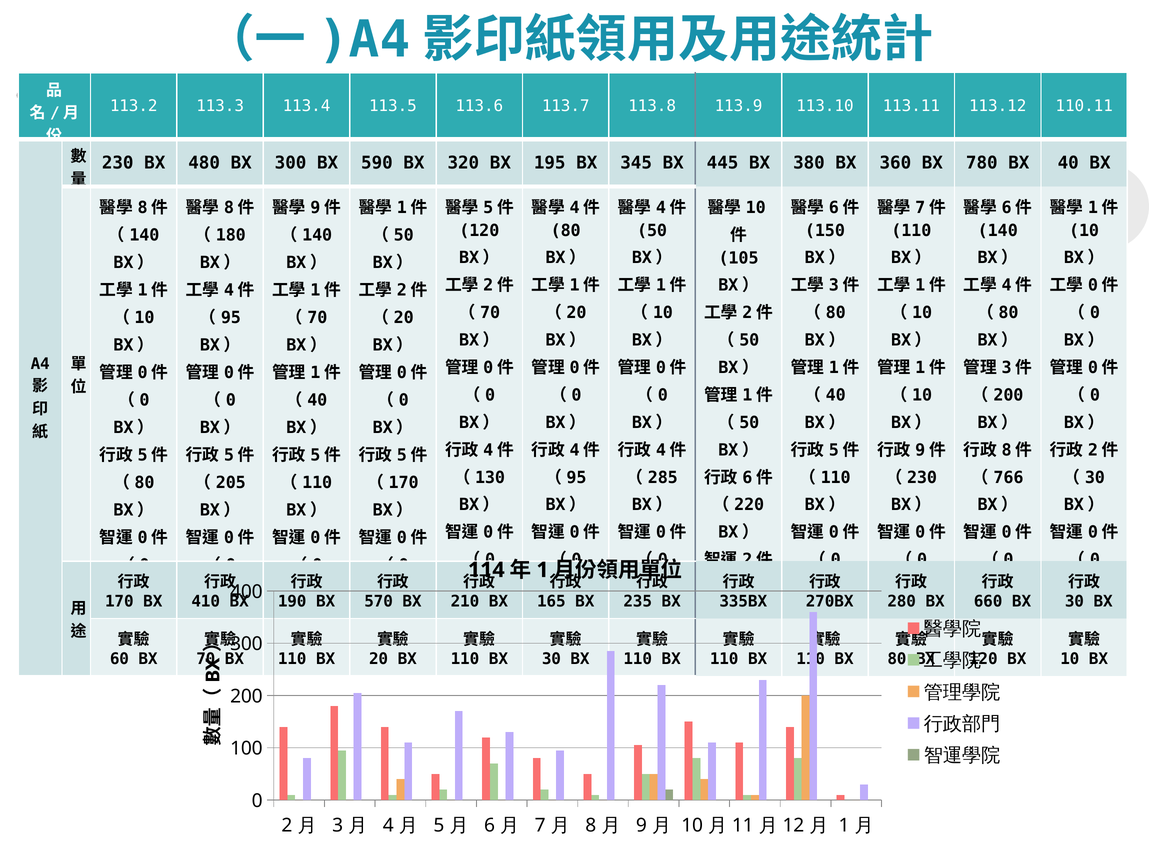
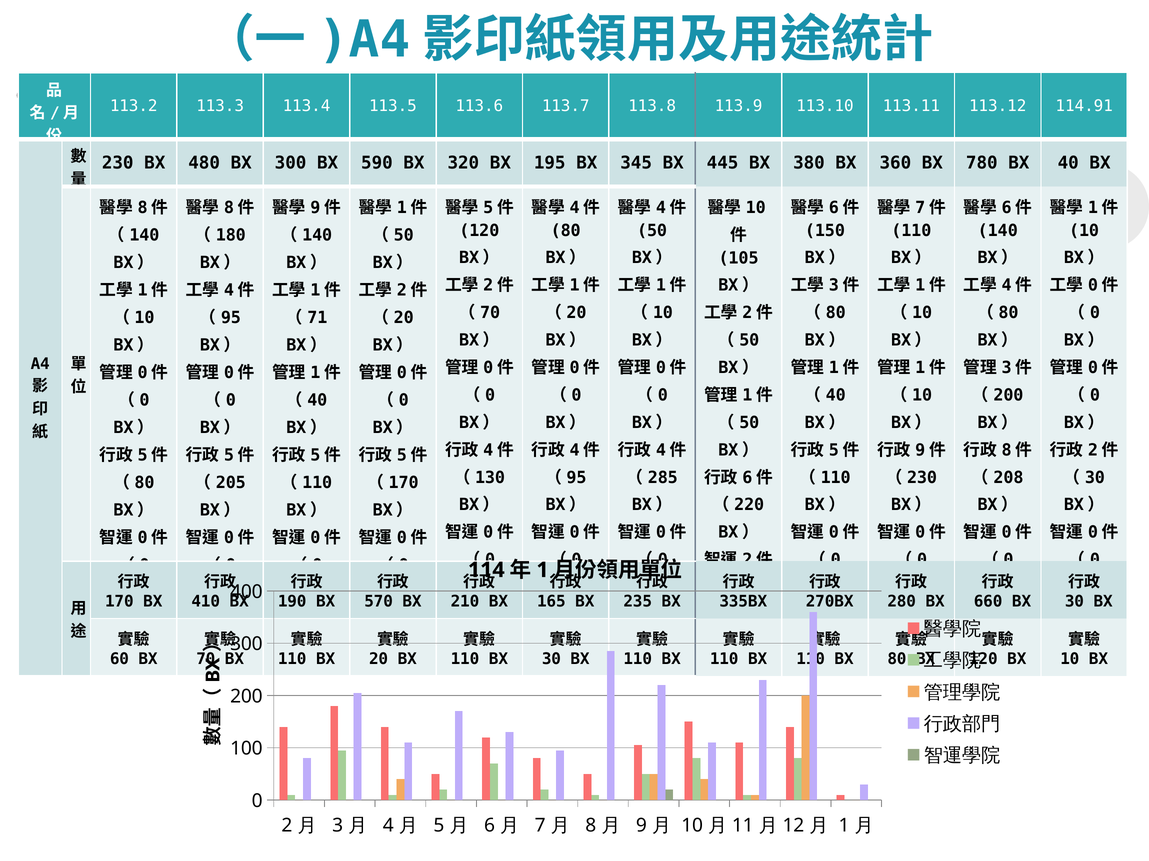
110.11: 110.11 -> 114.91 (1084, 106)
70: 70 -> 71 (317, 318)
766: 766 -> 208 (1008, 478)
